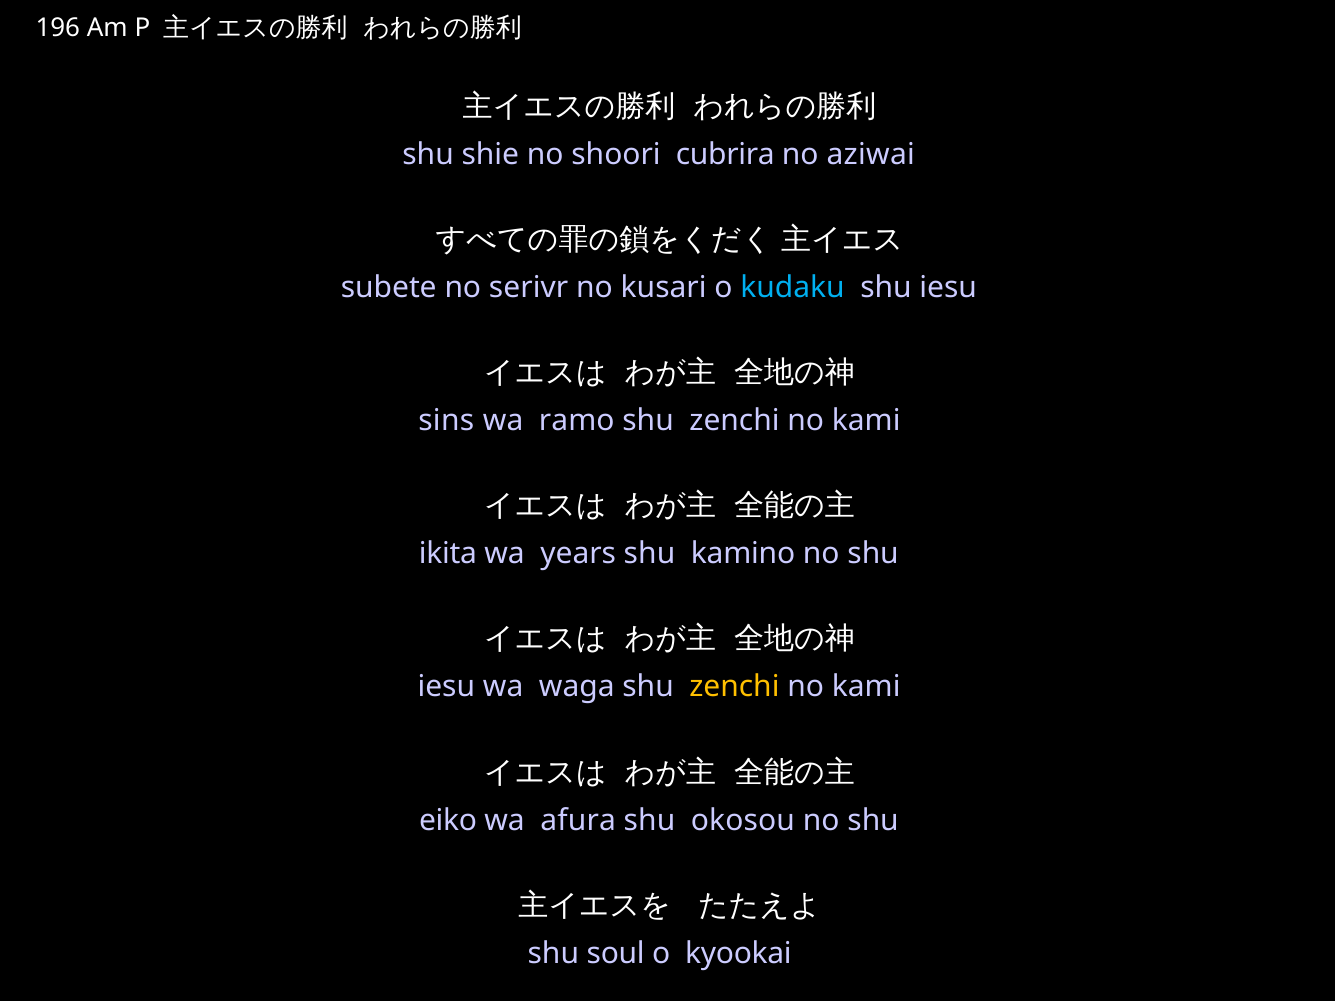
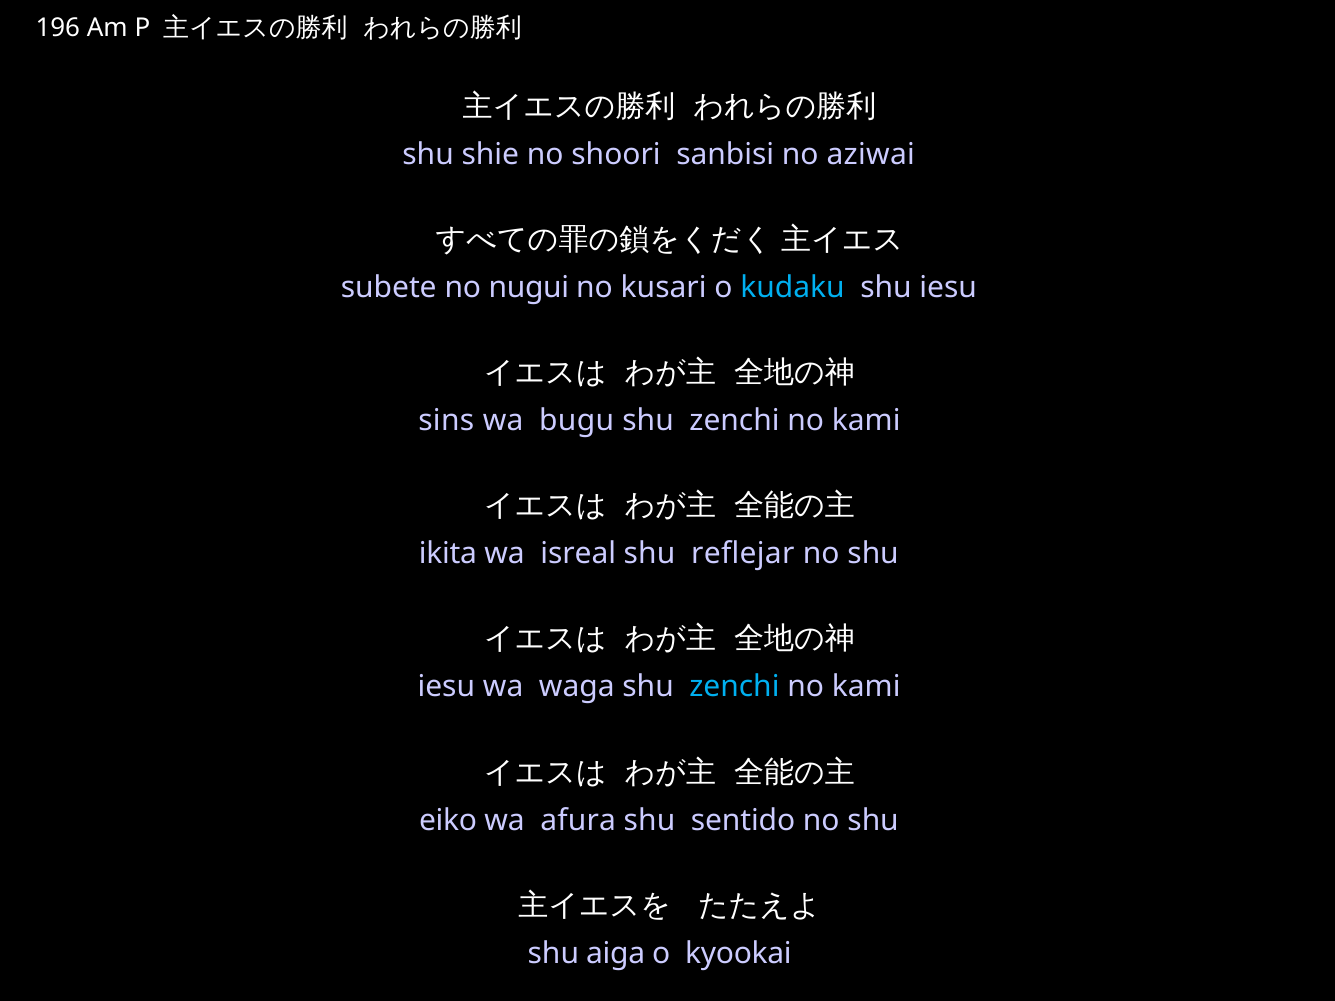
cubrira: cubrira -> sanbisi (725, 154)
serivr: serivr -> nugui (529, 288)
ramo: ramo -> bugu (577, 421)
years: years -> isreal (578, 554)
kamino: kamino -> reflejar (743, 554)
zenchi colour: yellow -> light blue (734, 687)
okosou: okosou -> sentido (743, 820)
soul: soul -> aiga (616, 954)
